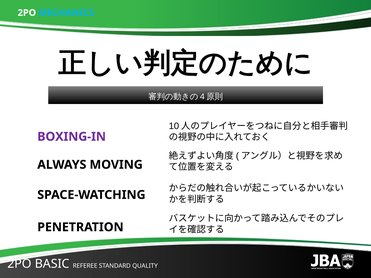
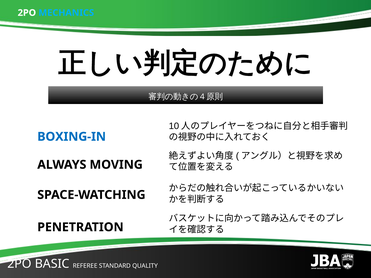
BOXING-IN colour: purple -> blue (72, 137)
